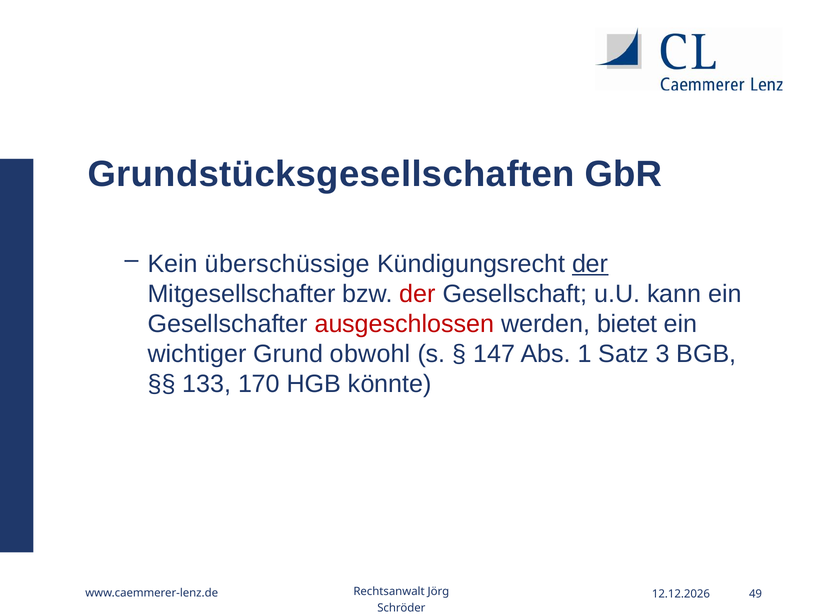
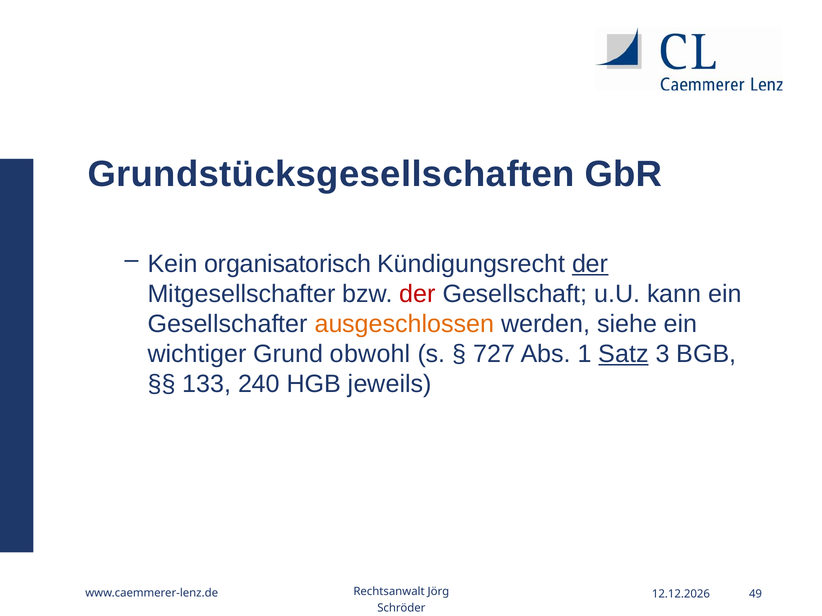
überschüssige: überschüssige -> organisatorisch (288, 264)
ausgeschlossen colour: red -> orange (404, 324)
bietet: bietet -> siehe (627, 324)
147: 147 -> 727 (494, 354)
Satz underline: none -> present (624, 354)
170: 170 -> 240 (259, 385)
könnte: könnte -> jeweils (390, 385)
